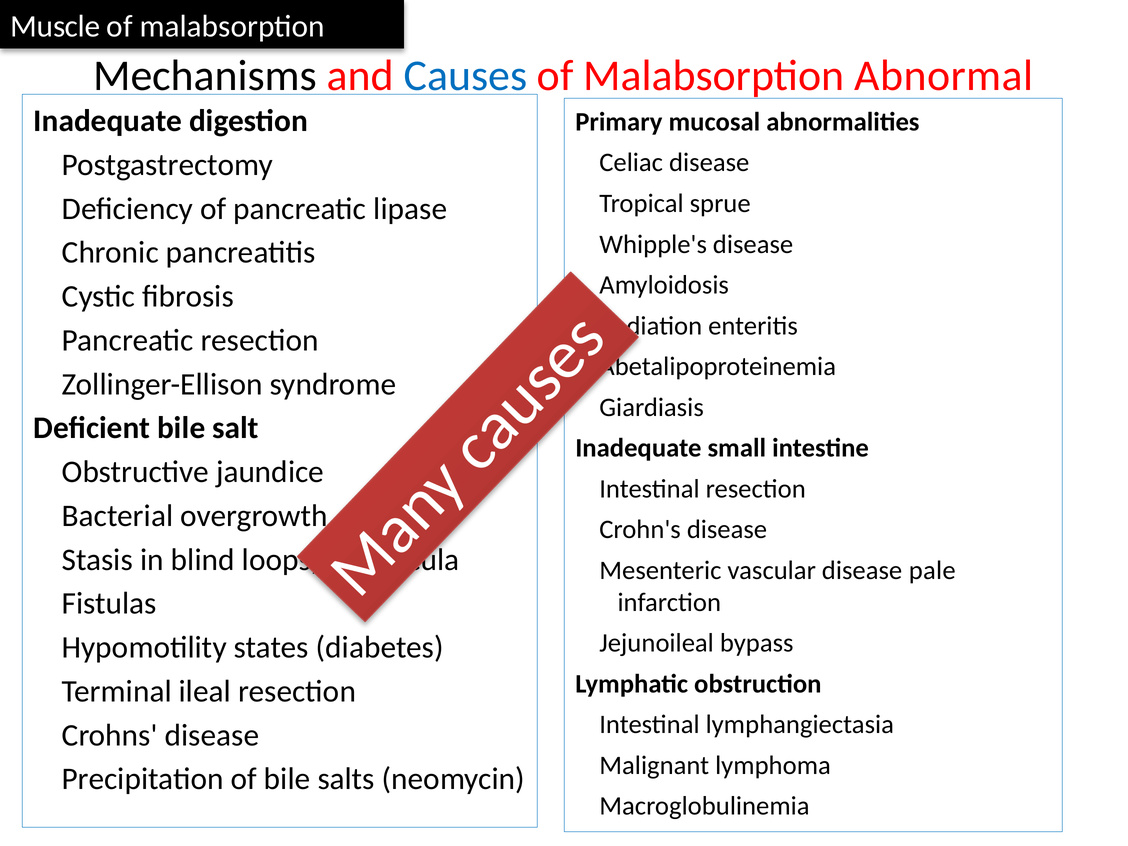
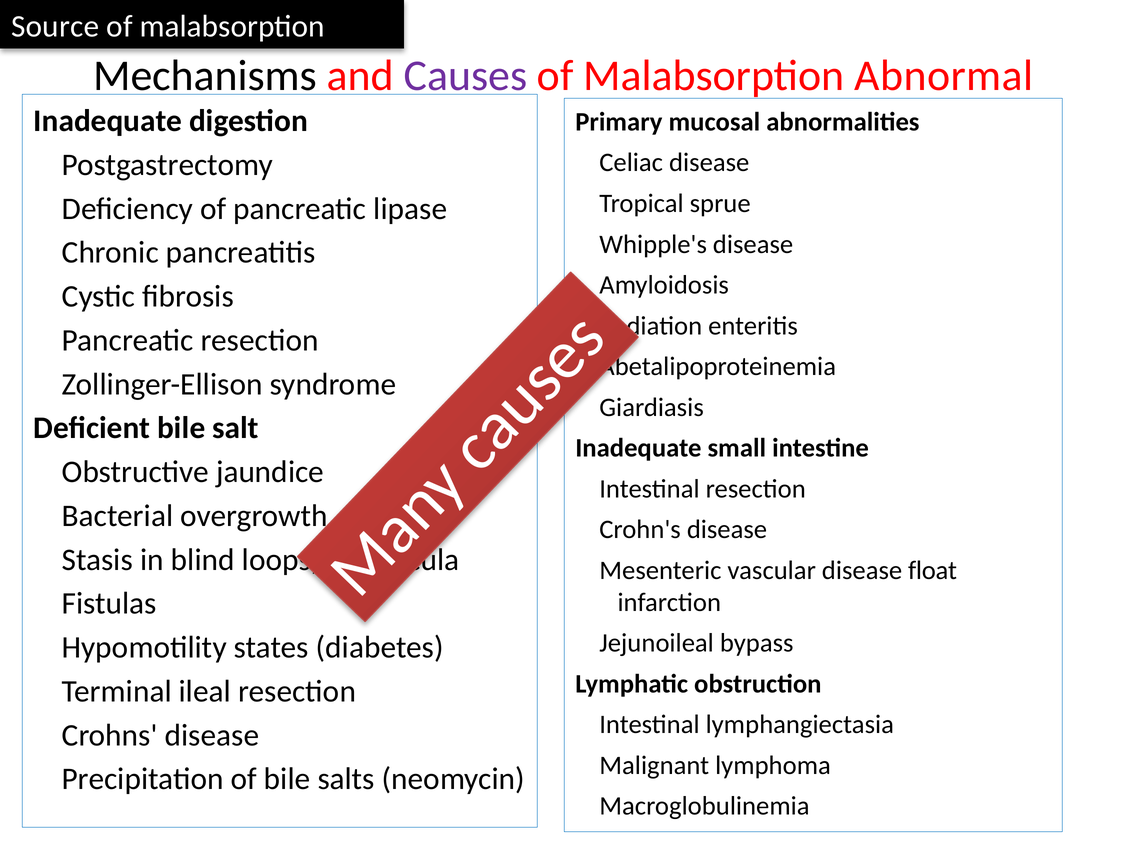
Muscle: Muscle -> Source (55, 27)
Causes colour: blue -> purple (466, 76)
pale: pale -> float (932, 570)
